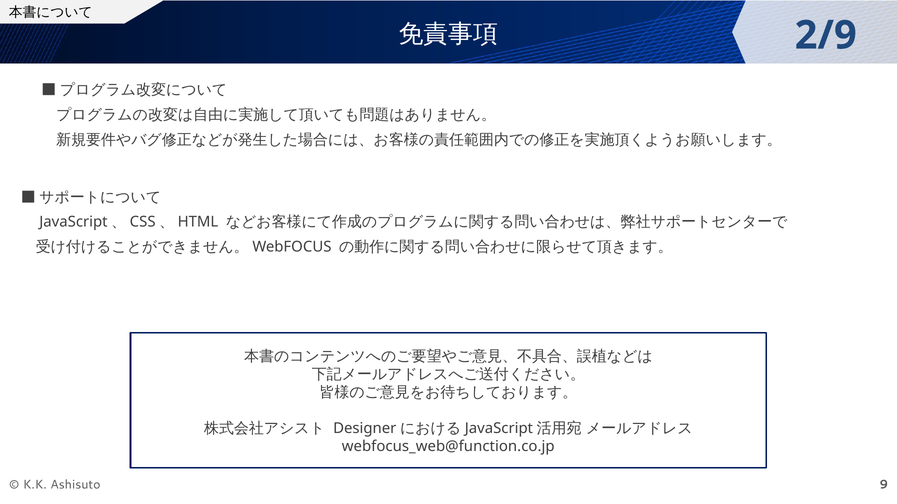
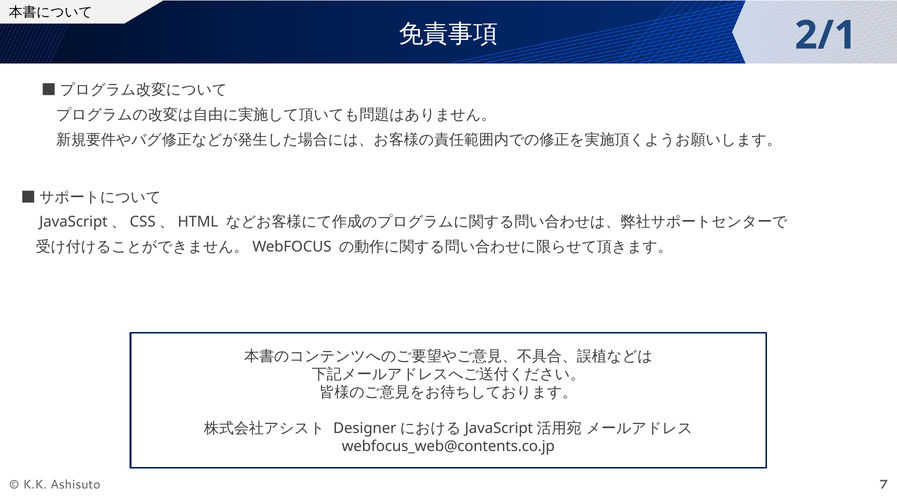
2/9: 2/9 -> 2/1 (826, 35)
webfocus_web@function.co.jp: webfocus_web@function.co.jp -> webfocus_web@contents.co.jp (448, 447)
9: 9 -> 7 (884, 485)
